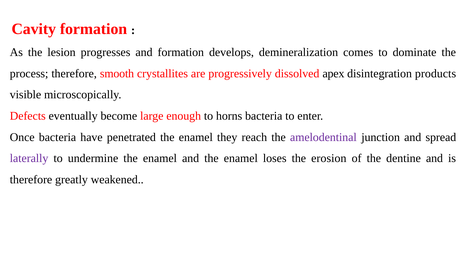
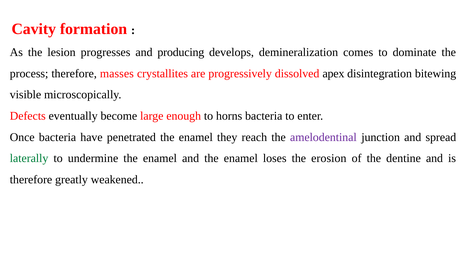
and formation: formation -> producing (181, 52)
smooth: smooth -> masses (117, 74)
products: products -> bitewing (436, 74)
laterally colour: purple -> green (29, 158)
